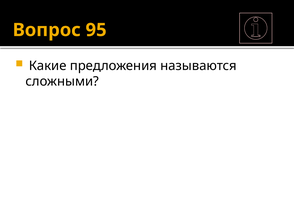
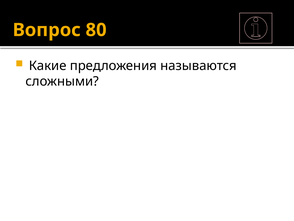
95: 95 -> 80 (96, 30)
